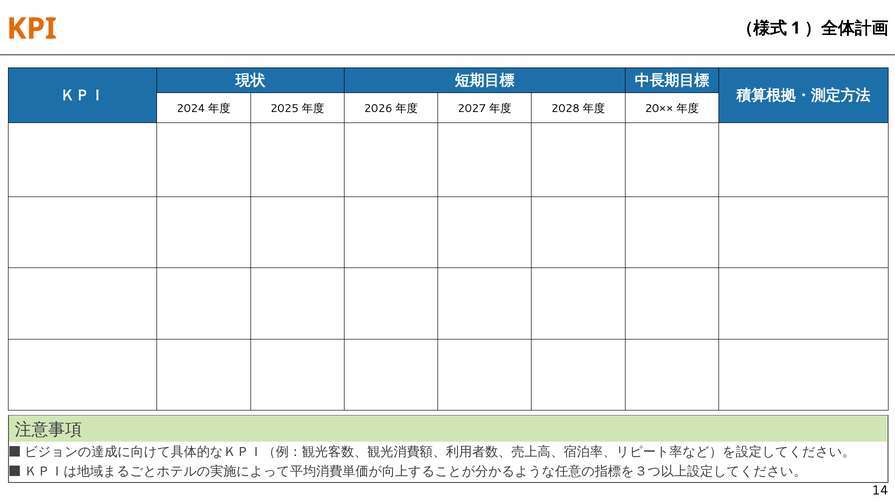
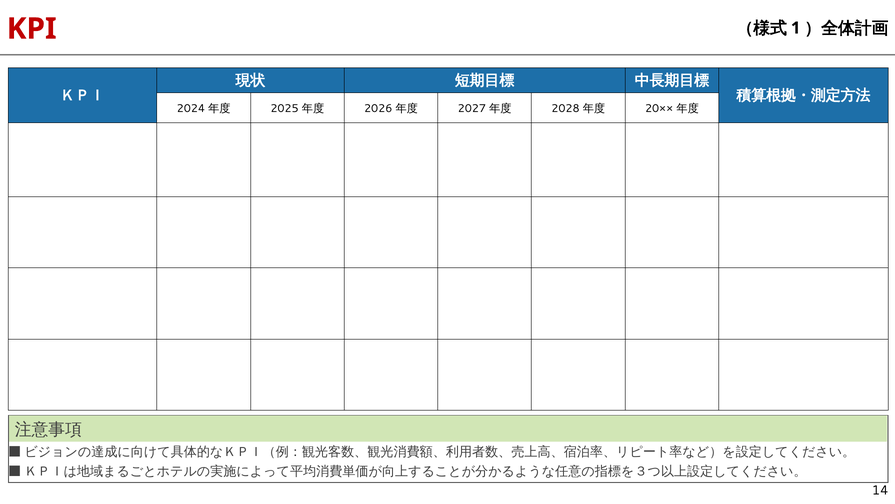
KPI colour: orange -> red (32, 29)
